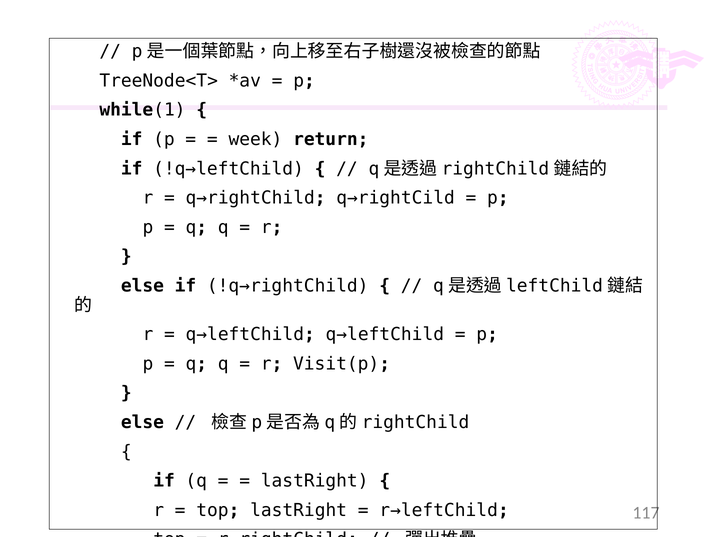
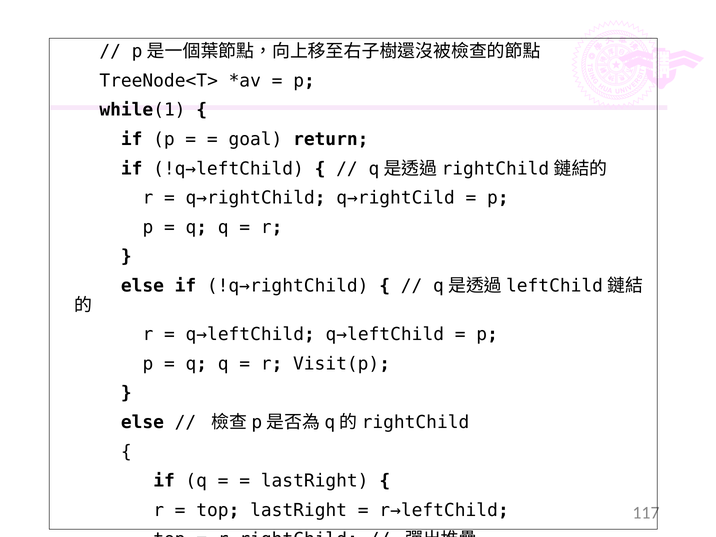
week: week -> goal (255, 139)
